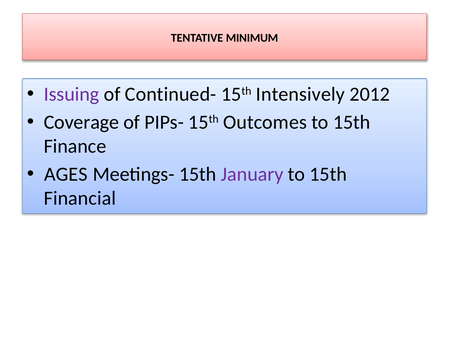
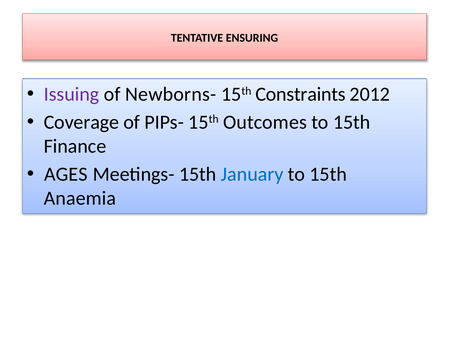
MINIMUM: MINIMUM -> ENSURING (252, 38)
Continued-: Continued- -> Newborns- (171, 94)
Intensively: Intensively -> Constraints (301, 94)
January colour: purple -> blue (252, 174)
Financial: Financial -> Anaemia (80, 198)
